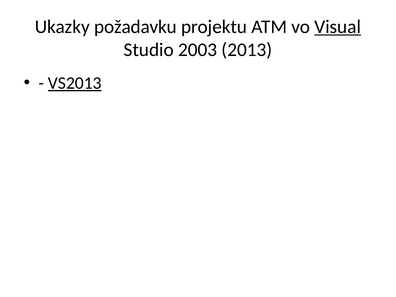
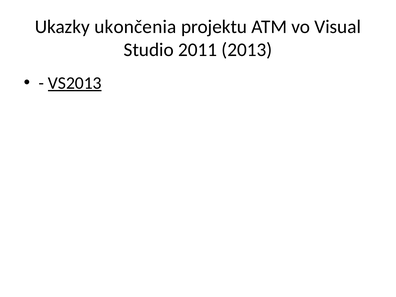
požadavku: požadavku -> ukončenia (135, 27)
Visual underline: present -> none (338, 27)
2003: 2003 -> 2011 (198, 50)
